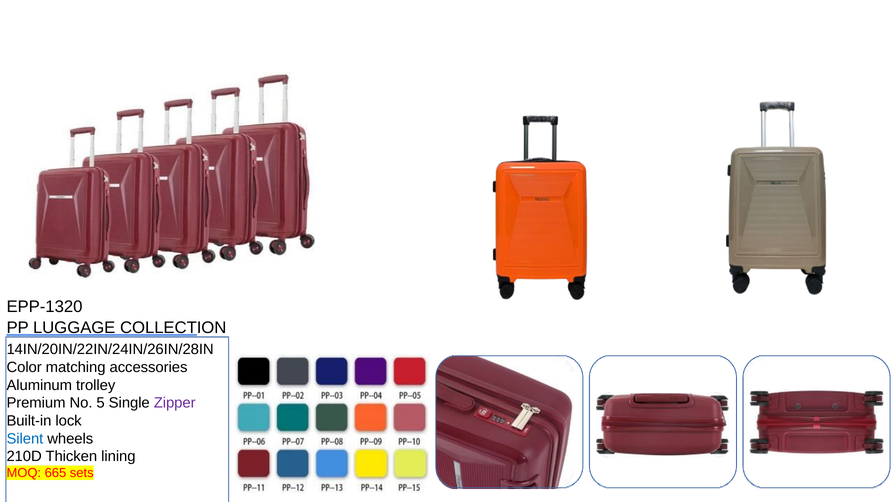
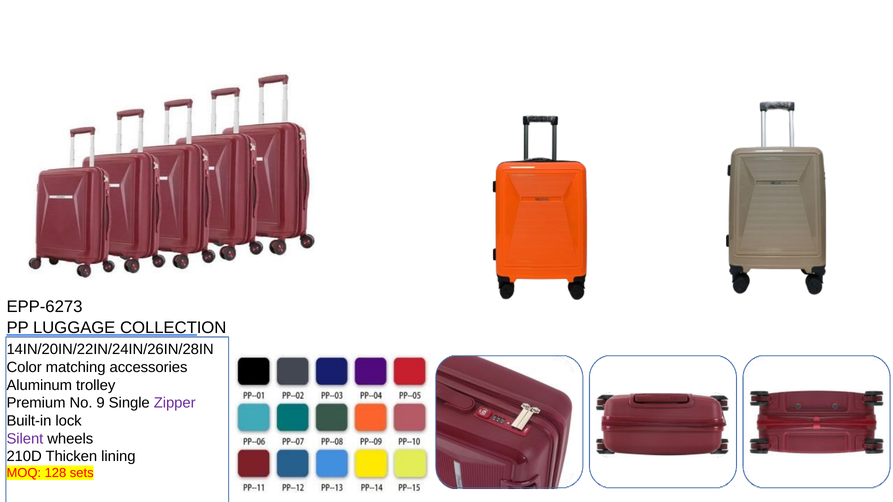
EPP-1320: EPP-1320 -> EPP-6273 (44, 307)
5: 5 -> 9 (101, 403)
Silent colour: blue -> purple (25, 439)
665: 665 -> 128 (55, 473)
